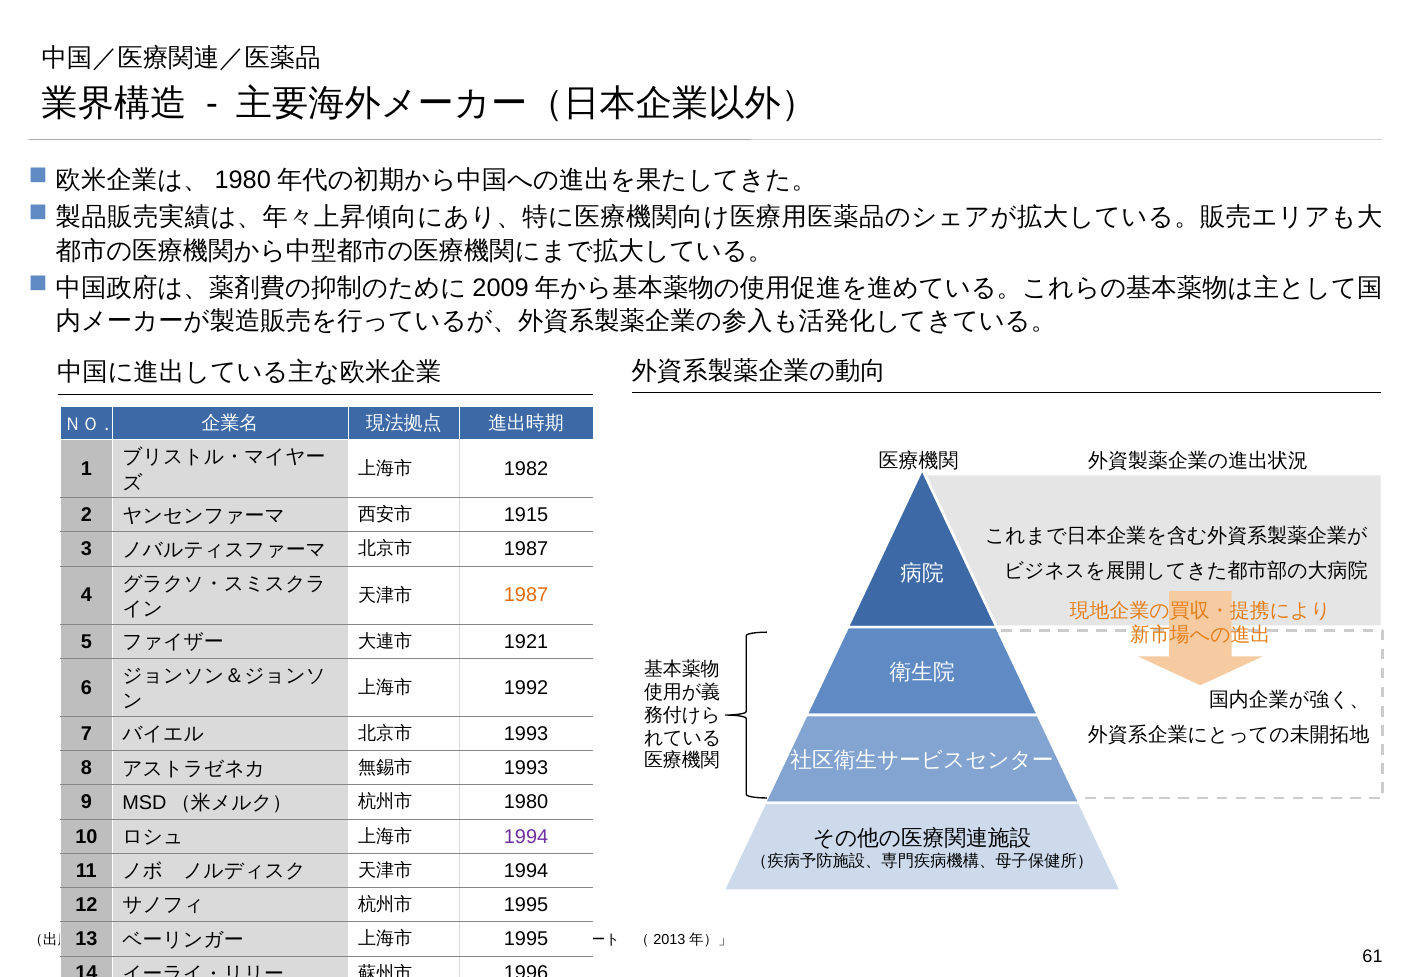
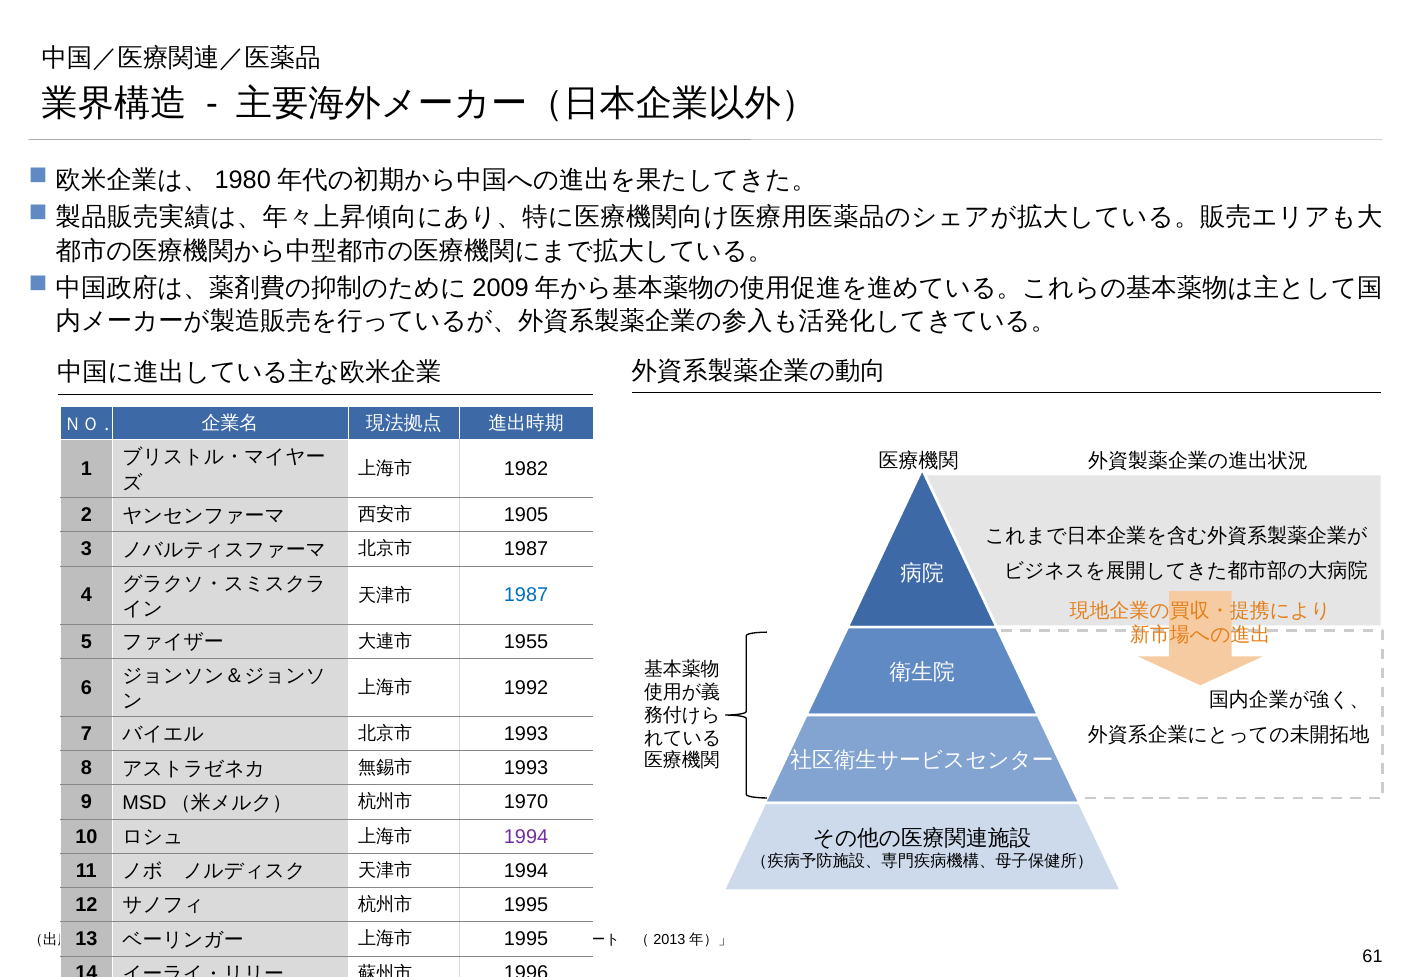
1915: 1915 -> 1905 (526, 515)
1987 colour: orange -> blue (526, 595)
1921: 1921 -> 1955 (526, 641)
1980: 1980 -> 1970 (526, 802)
